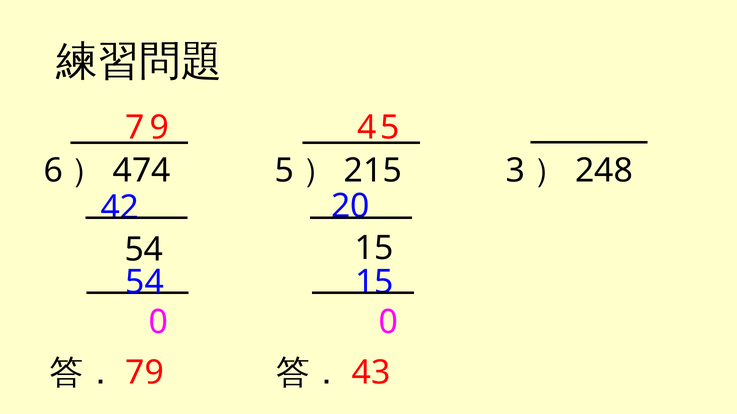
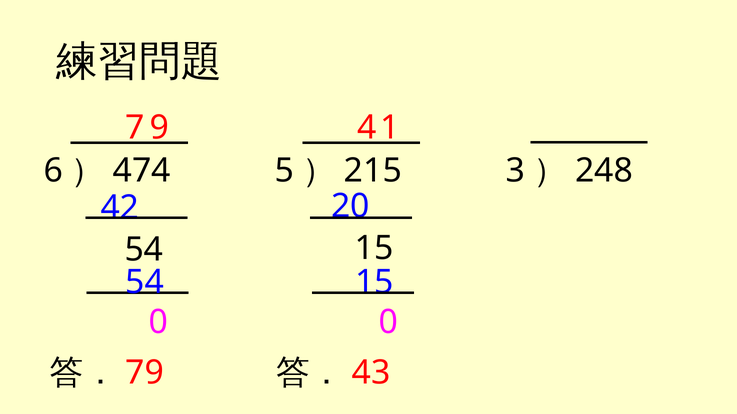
9 5: 5 -> 1 (390, 128)
